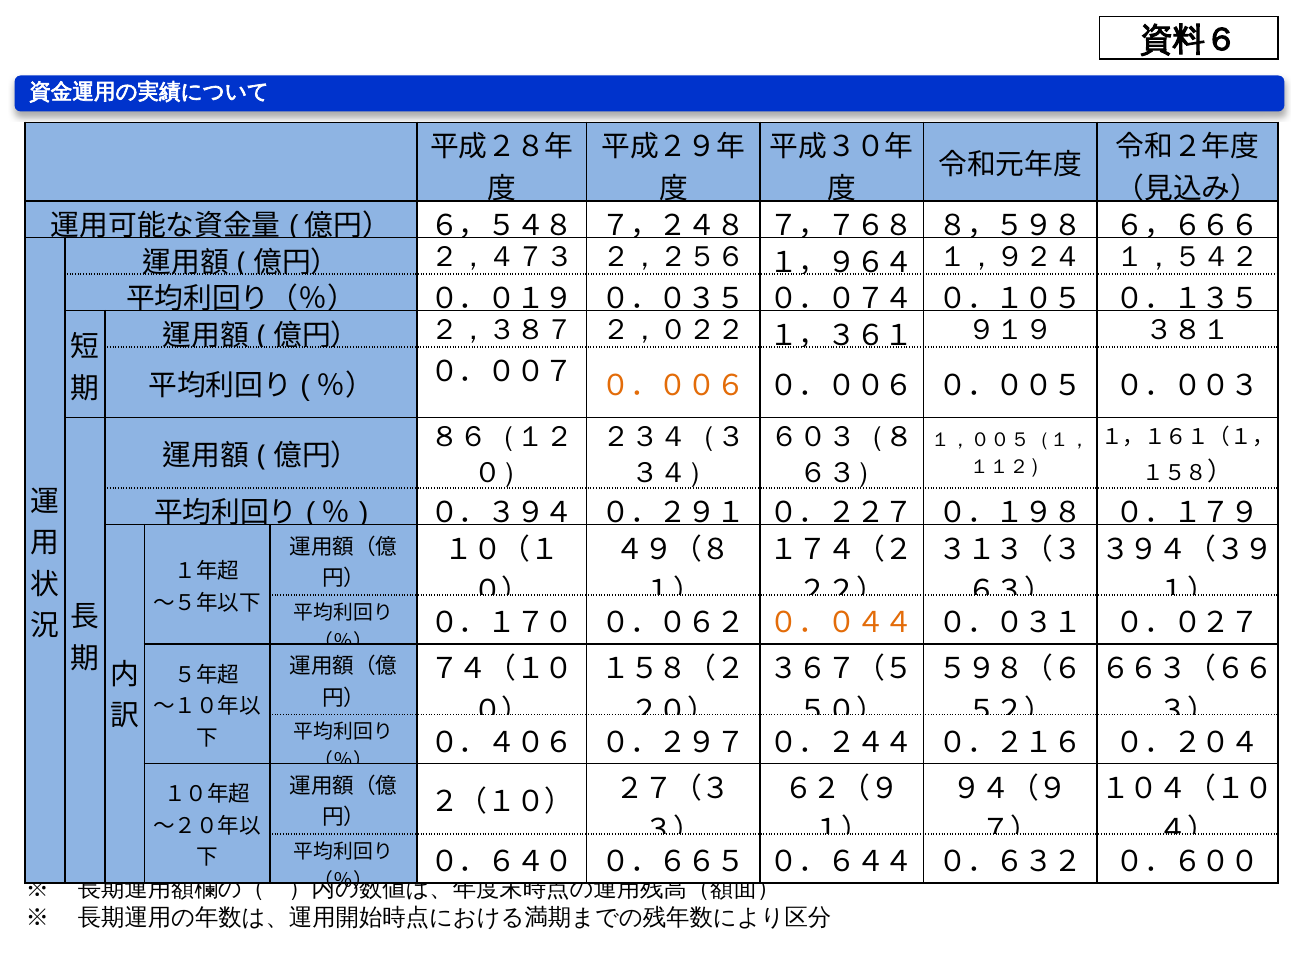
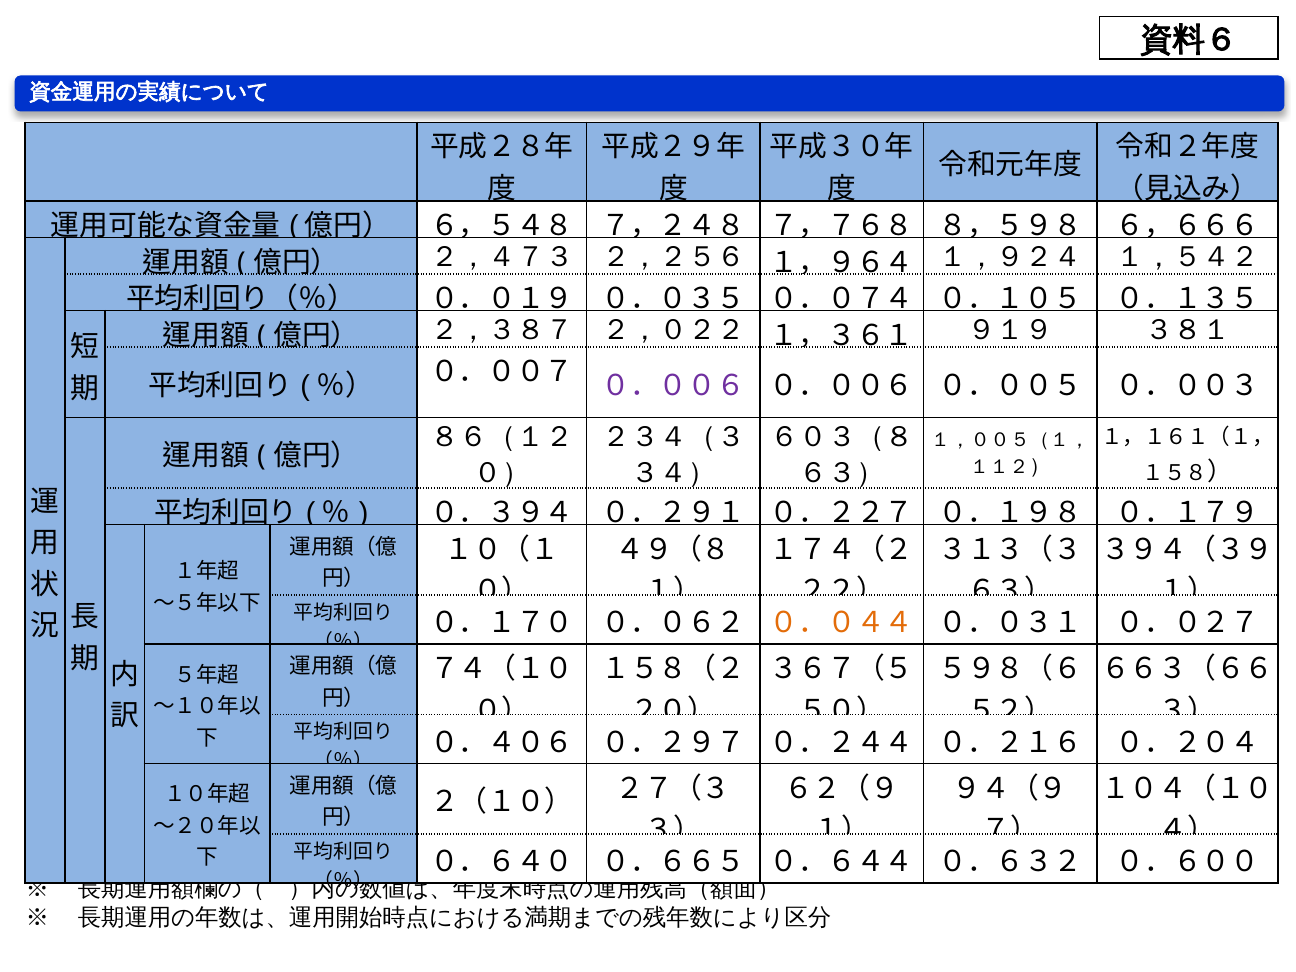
０．００６ colour: orange -> purple (673, 386)
